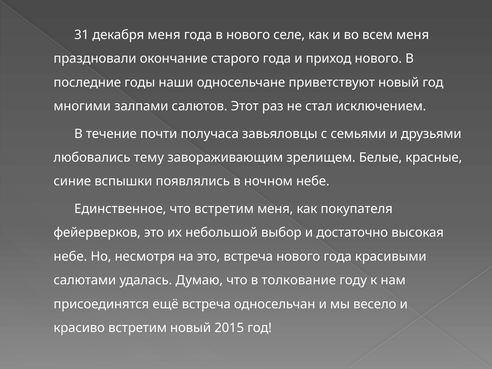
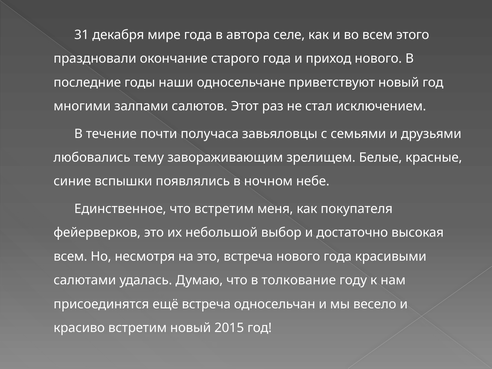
декабря меня: меня -> мире (164, 35)
в нового: нового -> автора (248, 35)
всем меня: меня -> этого (413, 35)
небе: небе -> всем (70, 257)
